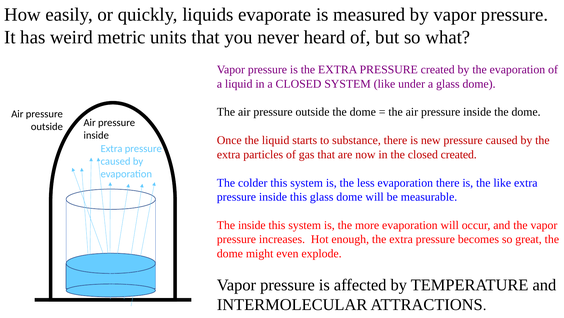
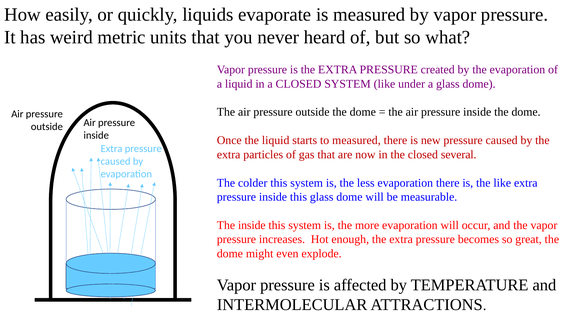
to substance: substance -> measured (356, 140)
closed created: created -> several (459, 154)
